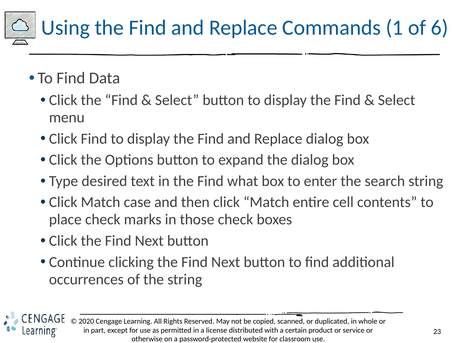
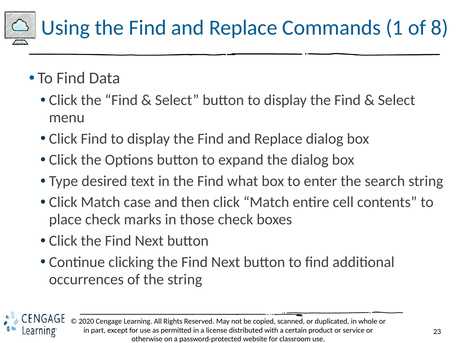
6: 6 -> 8 (440, 28)
